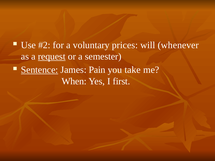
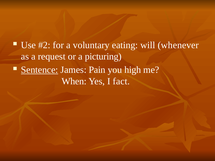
prices: prices -> eating (125, 45)
request underline: present -> none (52, 57)
semester: semester -> picturing (103, 57)
take: take -> high (133, 70)
first: first -> fact (121, 81)
